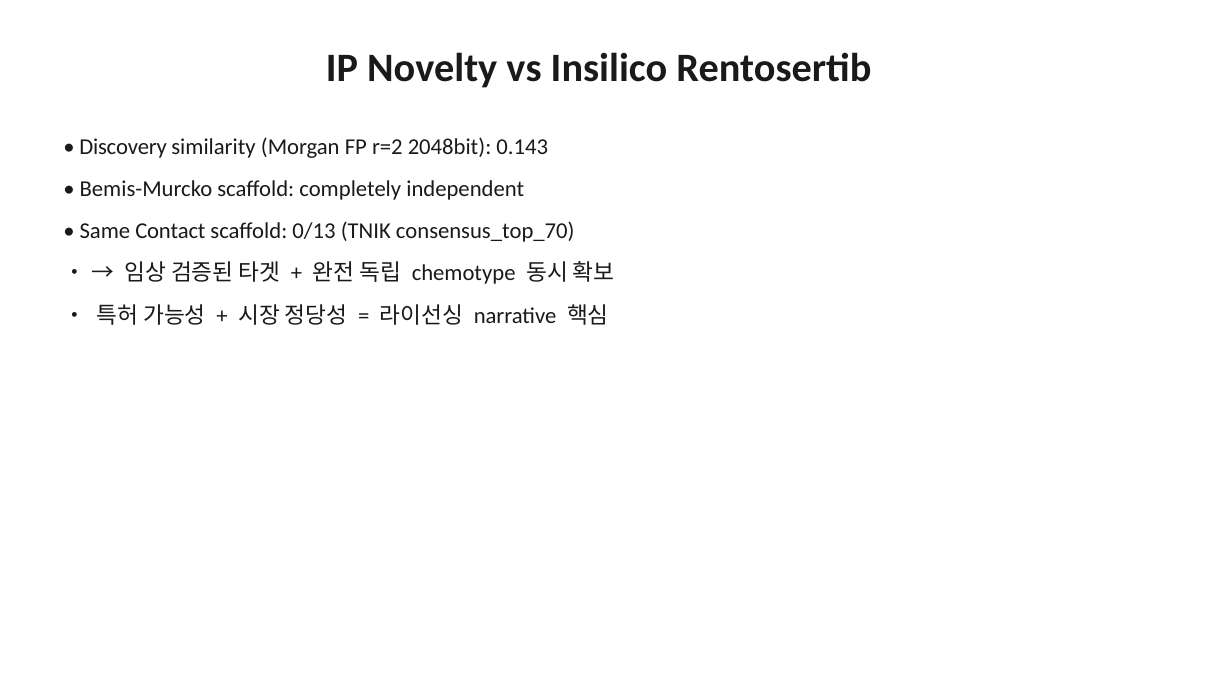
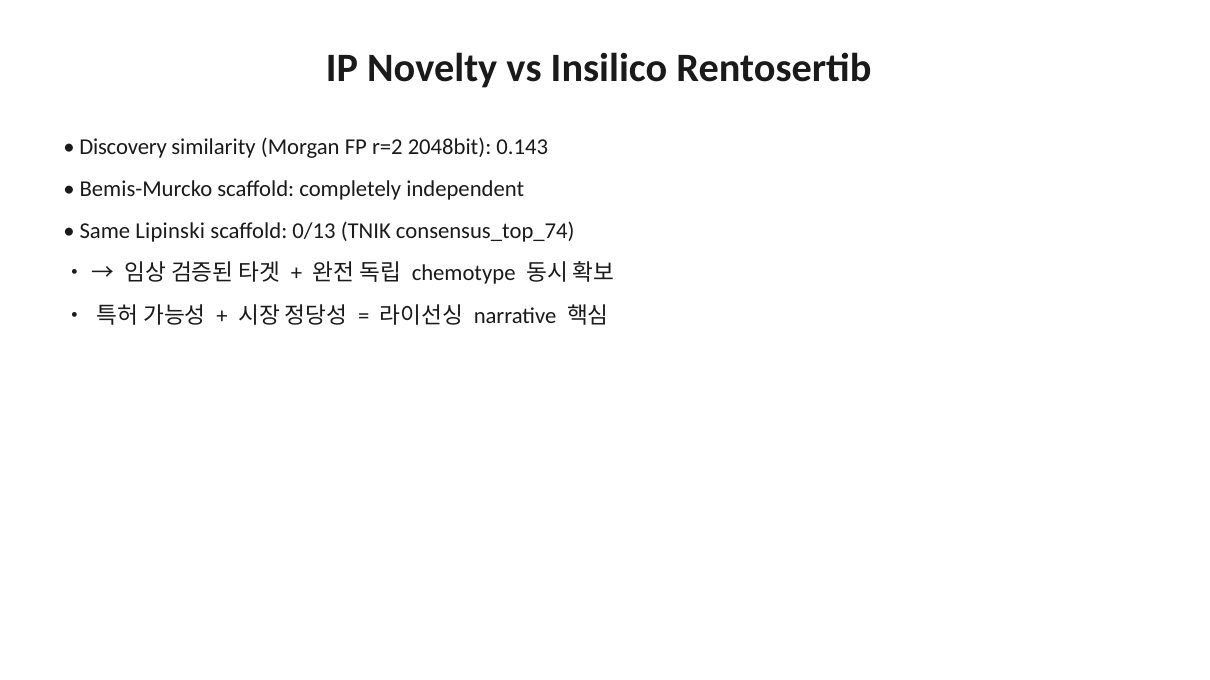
Contact: Contact -> Lipinski (170, 231)
consensus_top_70: consensus_top_70 -> consensus_top_74 (485, 231)
